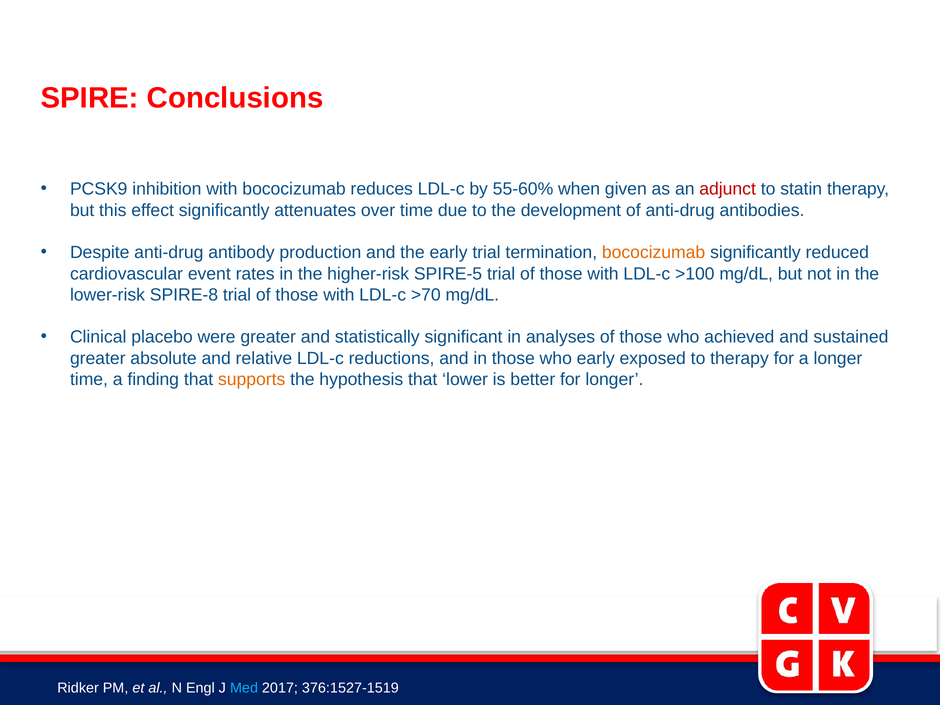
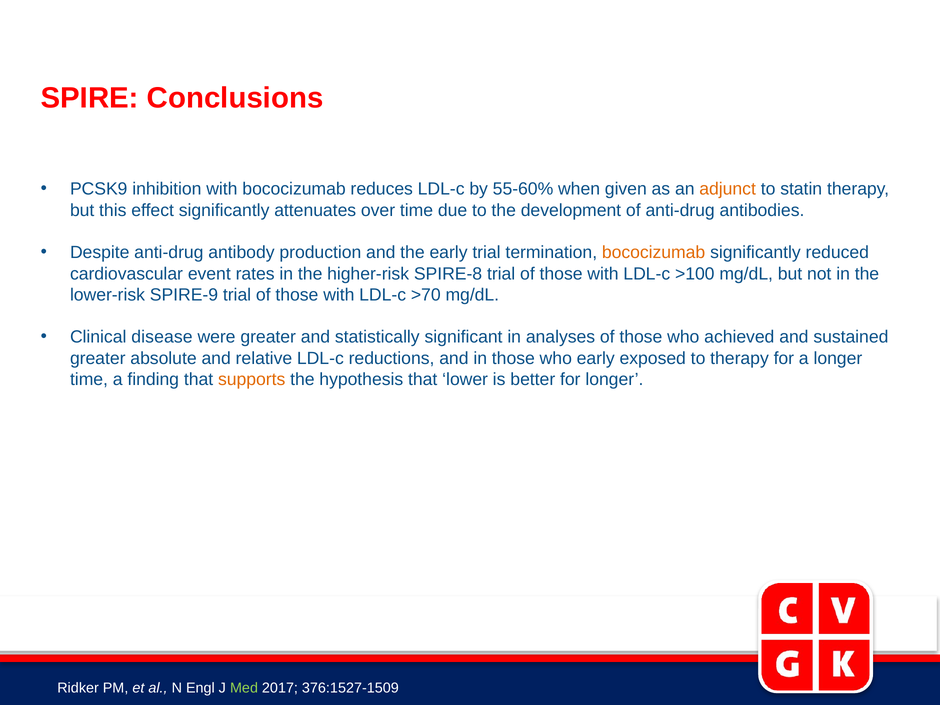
adjunct colour: red -> orange (728, 189)
SPIRE-5: SPIRE-5 -> SPIRE-8 (448, 274)
SPIRE-8: SPIRE-8 -> SPIRE-9 (184, 295)
placebo: placebo -> disease (162, 337)
Med colour: light blue -> light green (244, 688)
376:1527-1519: 376:1527-1519 -> 376:1527-1509 (350, 688)
